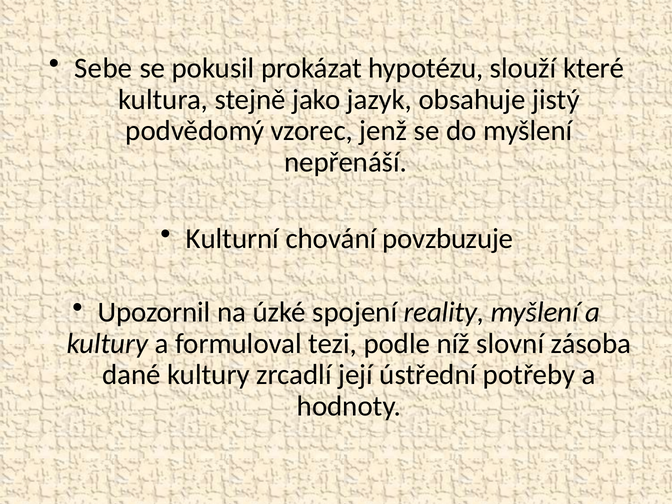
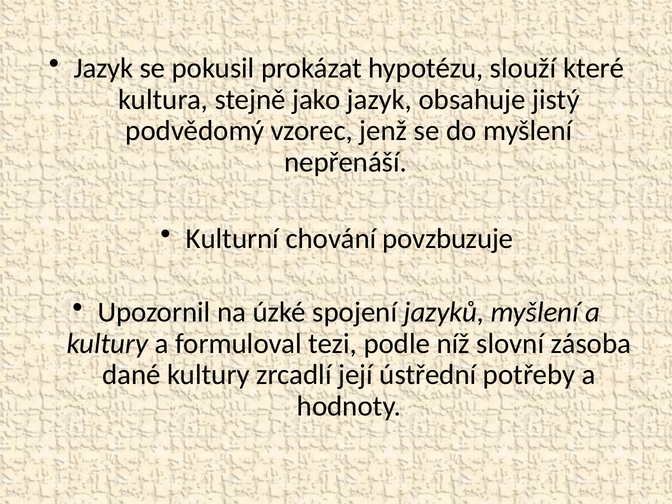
Sebe: Sebe -> Jazyk (104, 68)
reality: reality -> jazyků (444, 312)
